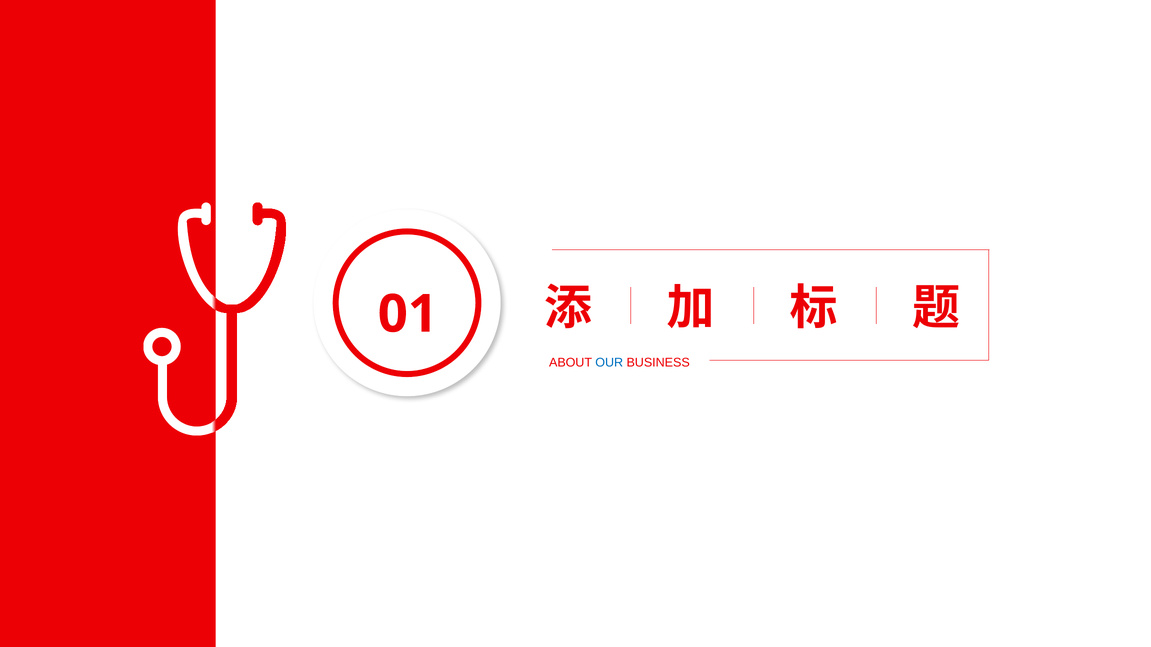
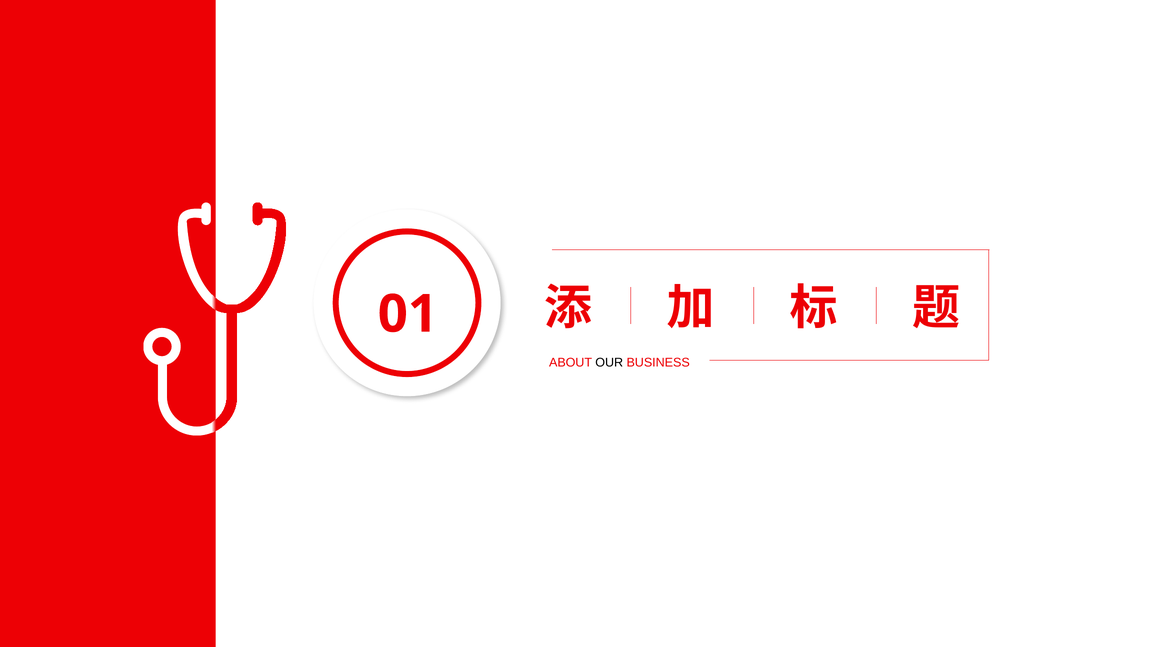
OUR colour: blue -> black (609, 363)
